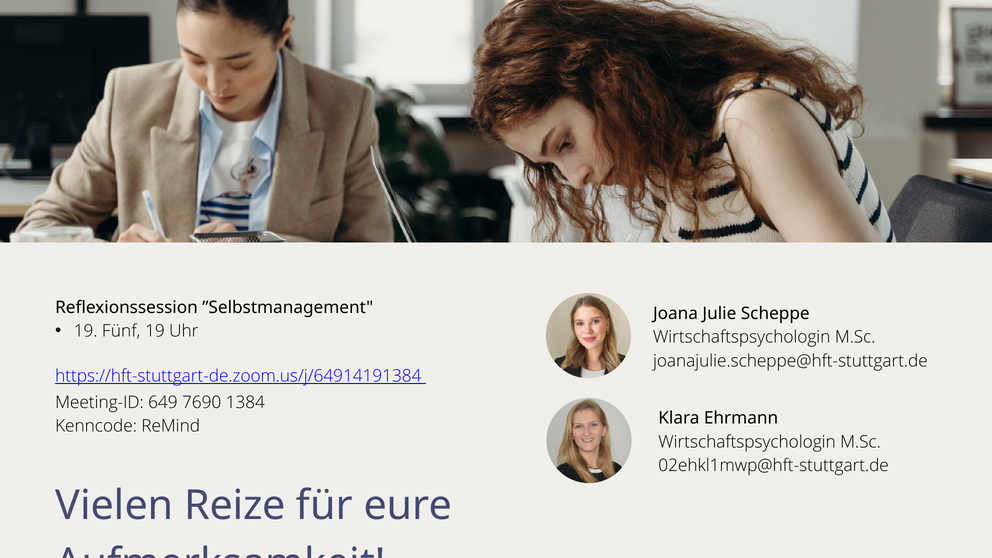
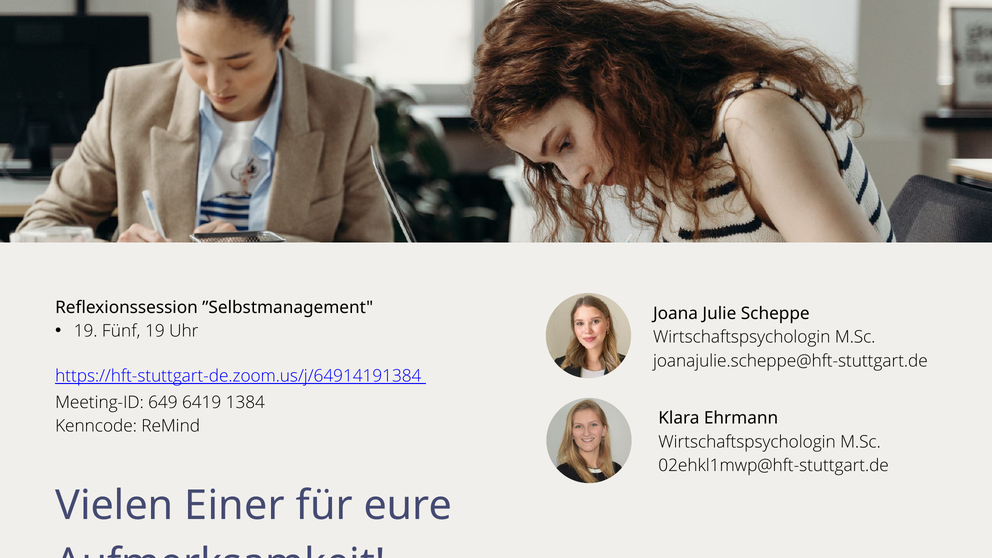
7690: 7690 -> 6419 (202, 403)
Reize: Reize -> Einer (235, 506)
